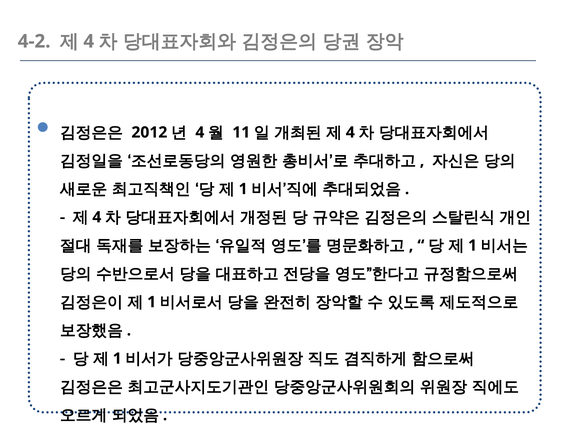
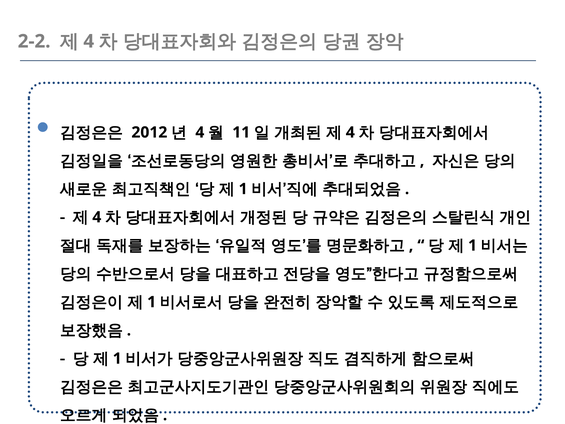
4-2: 4-2 -> 2-2 (34, 41)
